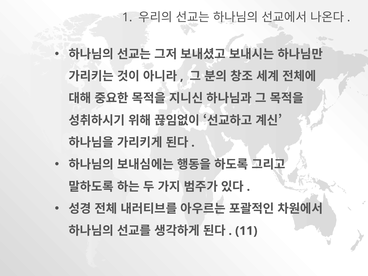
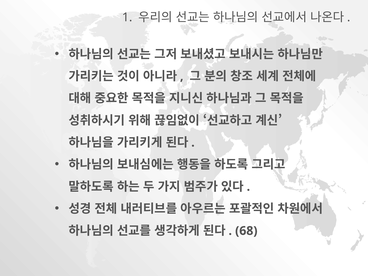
11: 11 -> 68 (246, 231)
